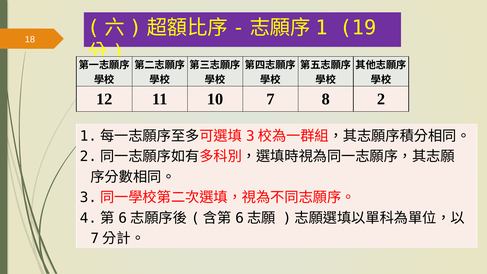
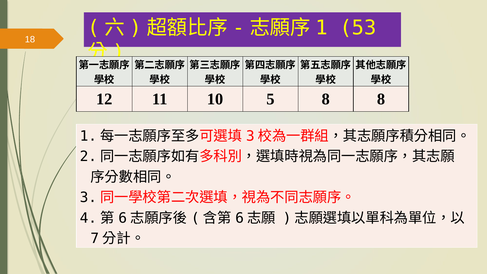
19: 19 -> 53 (358, 28)
7: 7 -> 5 (270, 99)
8 2: 2 -> 8 (381, 99)
